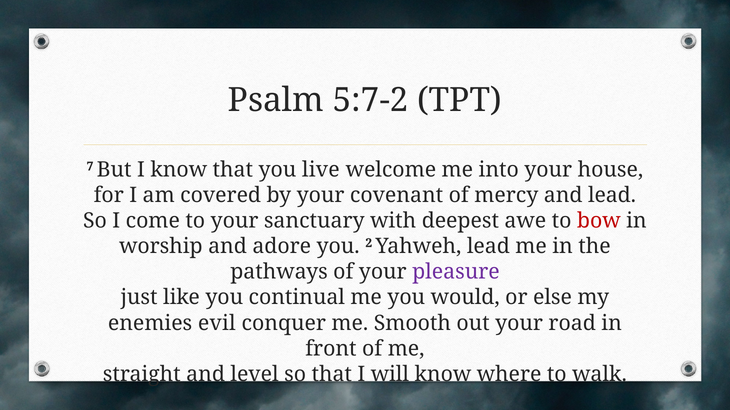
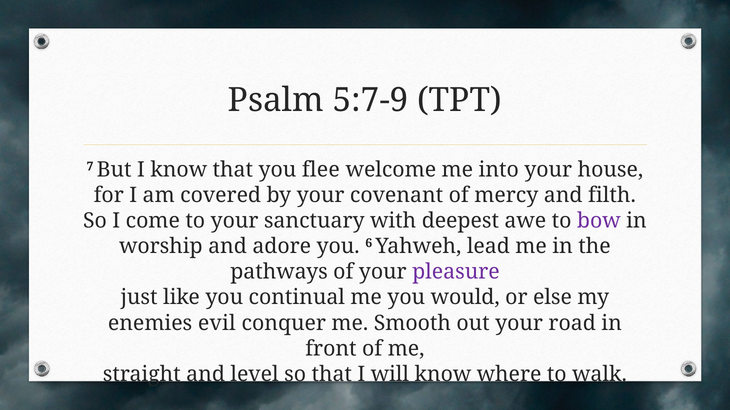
5:7-2: 5:7-2 -> 5:7-9 (371, 100)
live: live -> flee (321, 170)
and lead: lead -> filth (612, 196)
bow colour: red -> purple (599, 221)
2: 2 -> 6 (369, 243)
